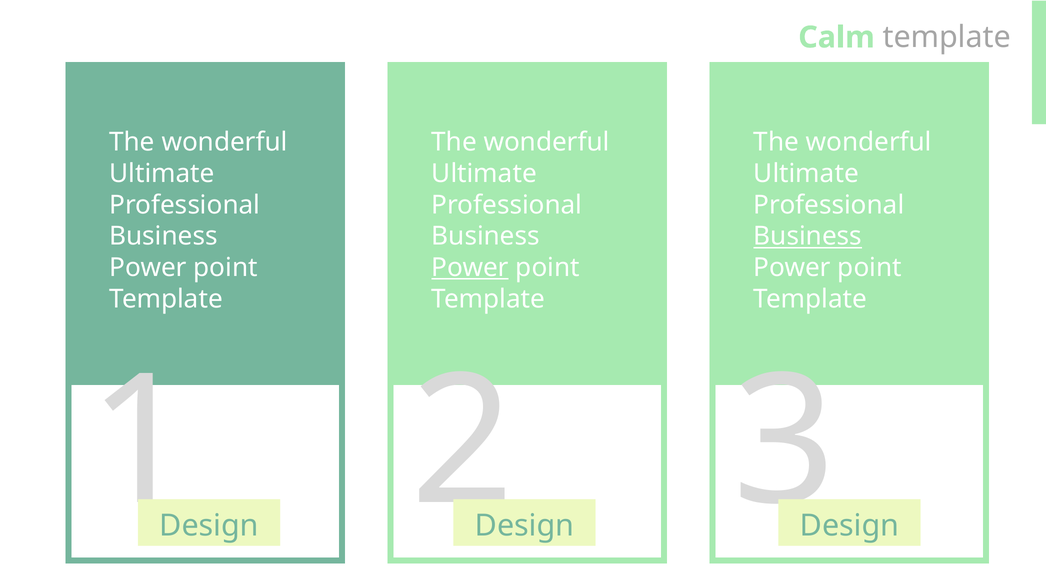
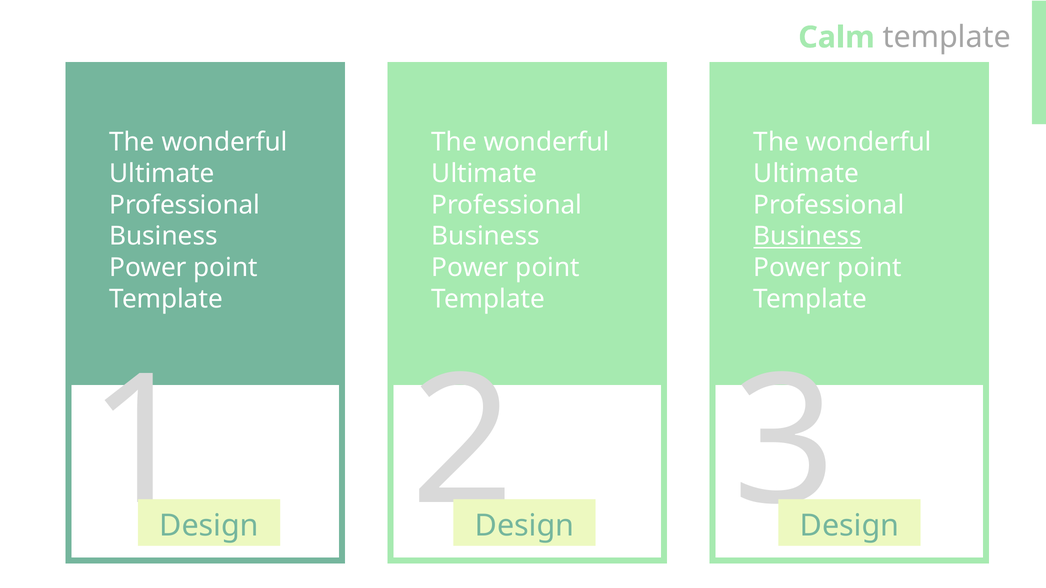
Power underline: present -> none (470, 268)
